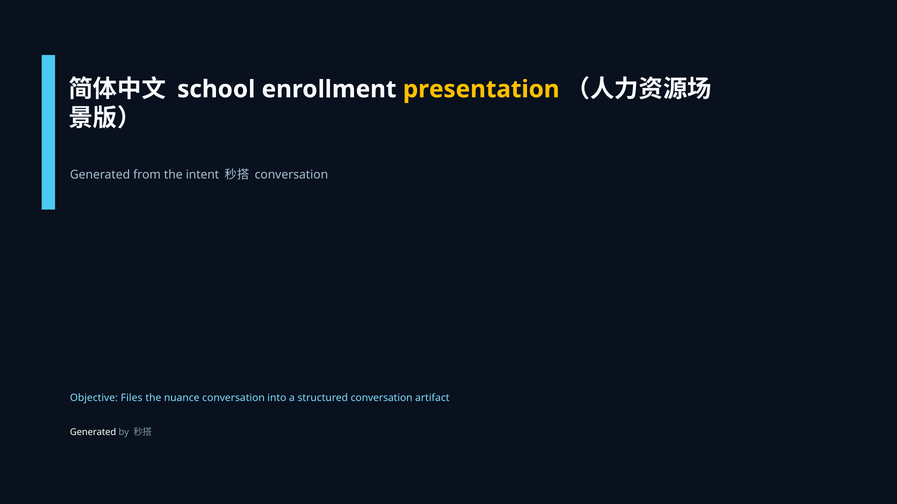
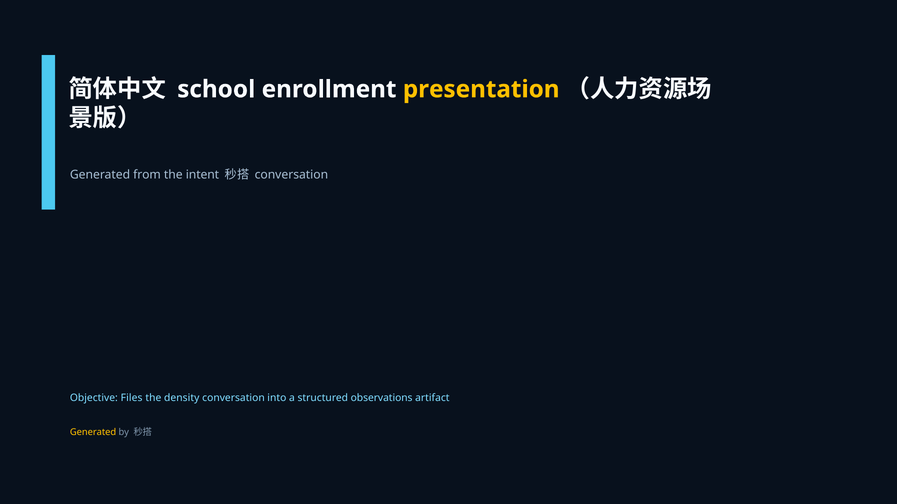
nuance: nuance -> density (182, 398)
structured conversation: conversation -> observations (382, 398)
Generated colour: white -> yellow (93, 433)
